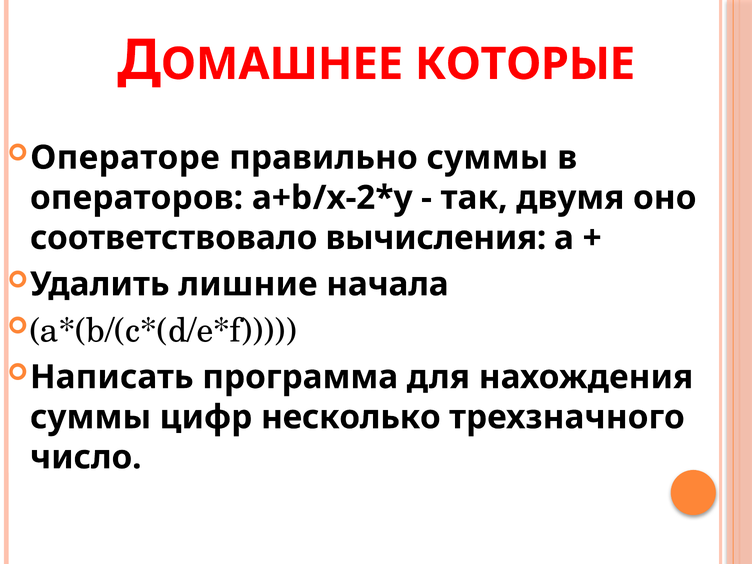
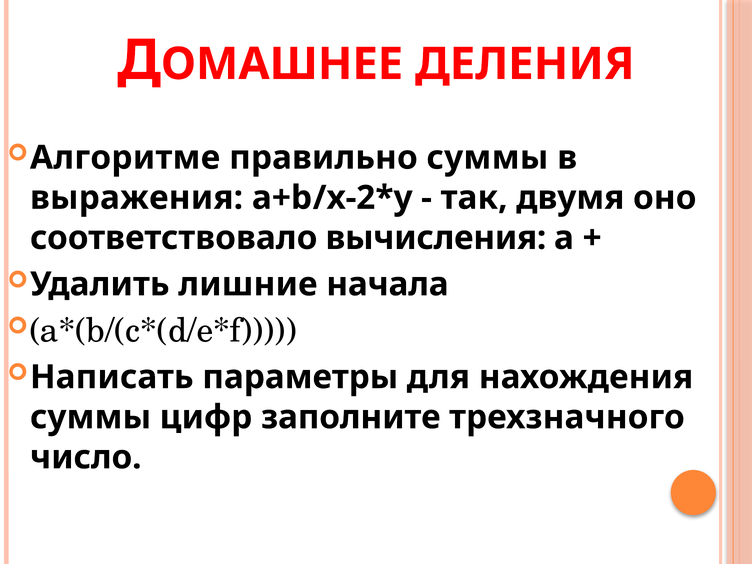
КОТОРЫЕ: КОТОРЫЕ -> ДЕЛЕНИЯ (525, 64)
Операторе: Операторе -> Алгоритме (125, 158)
операторов: операторов -> выражения (137, 198)
программа: программа -> параметры (300, 377)
несколько: несколько -> заполните (351, 417)
